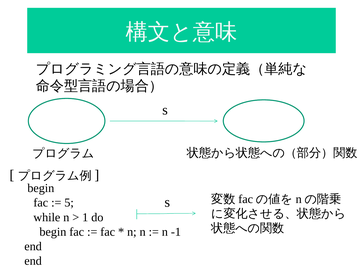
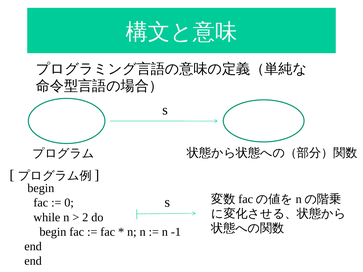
5: 5 -> 0 (69, 203)
1: 1 -> 2 (85, 217)
